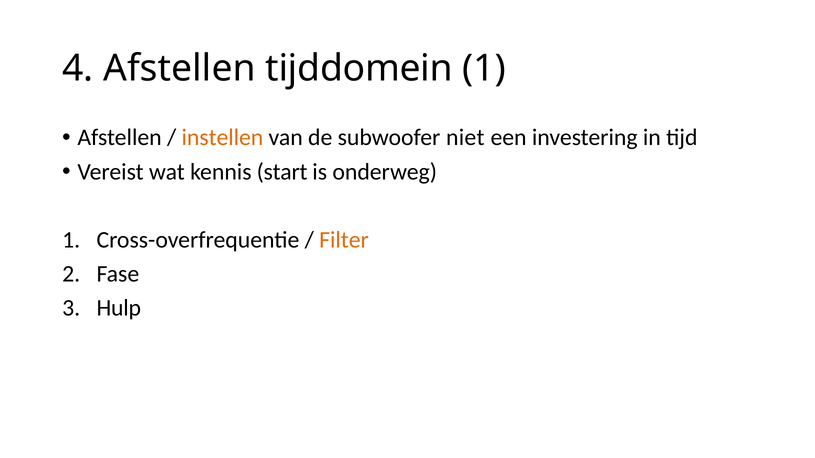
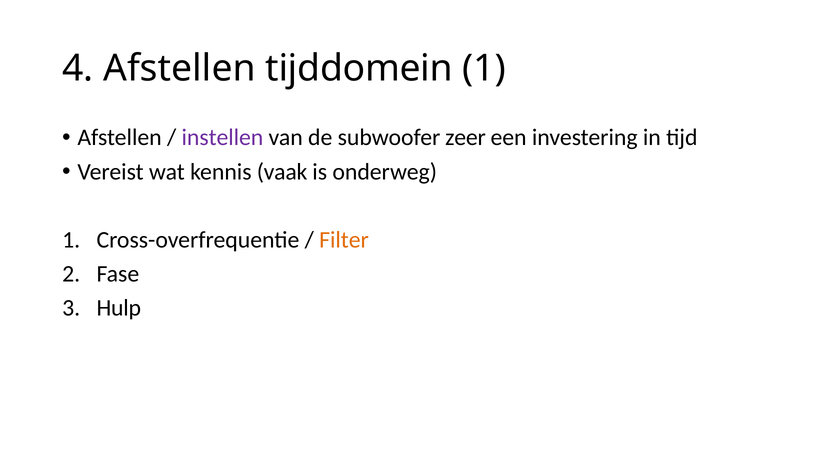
instellen colour: orange -> purple (222, 138)
niet: niet -> zeer (466, 138)
start: start -> vaak (282, 172)
